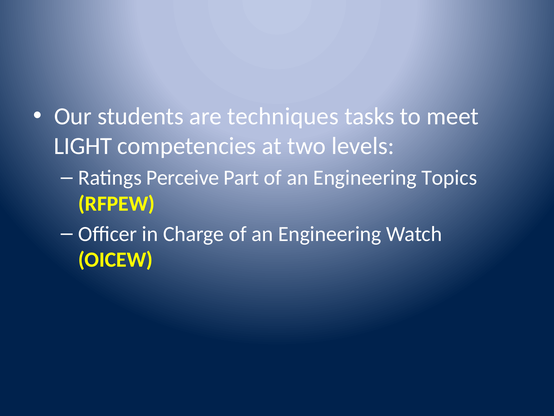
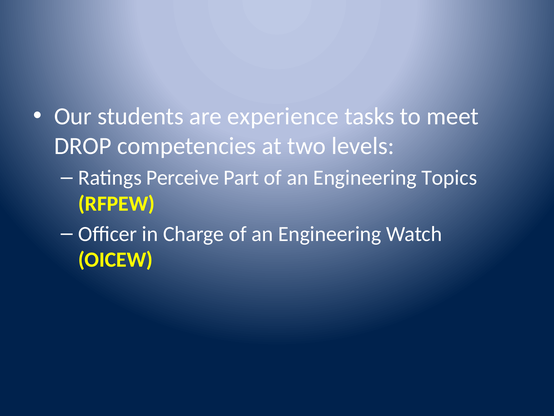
techniques: techniques -> experience (283, 116)
LIGHT: LIGHT -> DROP (83, 146)
